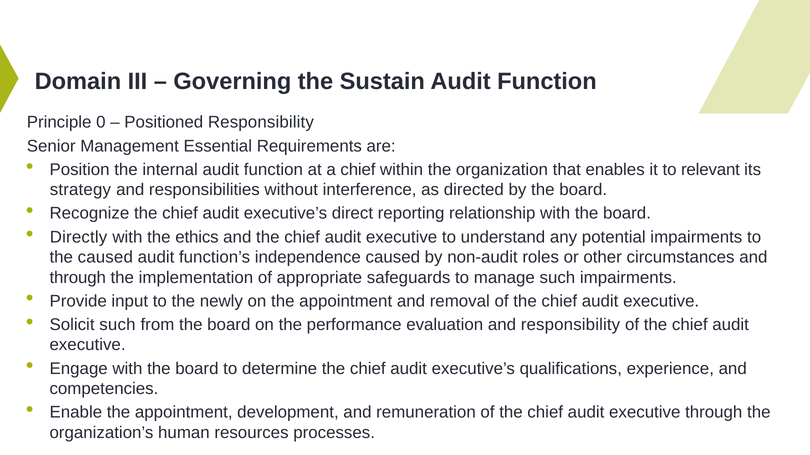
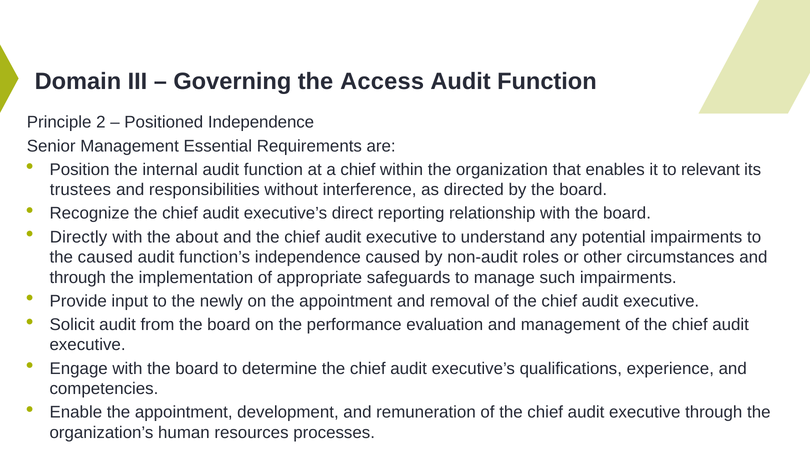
Sustain: Sustain -> Access (382, 82)
0: 0 -> 2 (101, 123)
Positioned Responsibility: Responsibility -> Independence (261, 123)
strategy: strategy -> trustees (80, 190)
ethics: ethics -> about (197, 237)
Solicit such: such -> audit (118, 325)
and responsibility: responsibility -> management (571, 325)
